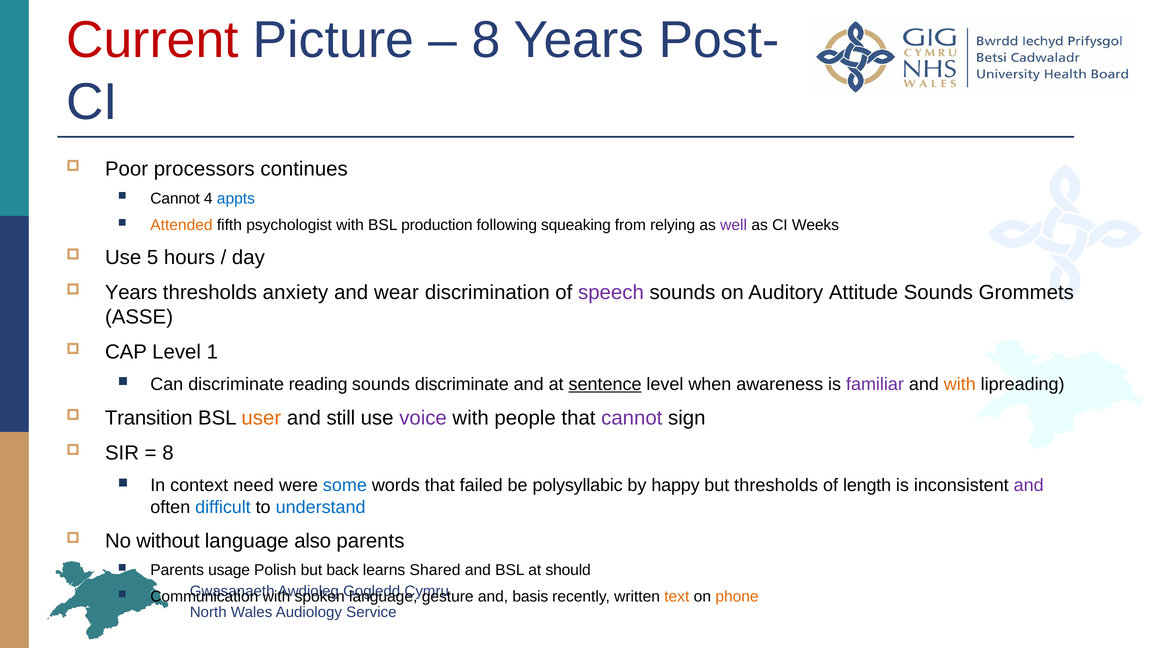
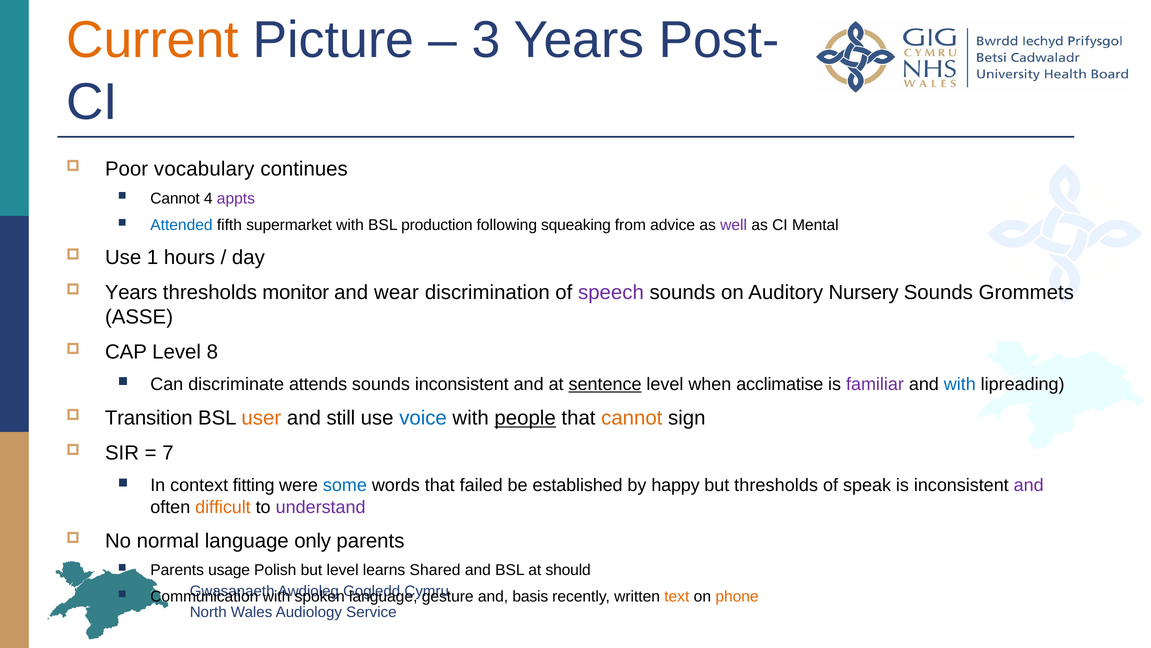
Current colour: red -> orange (152, 40)
8: 8 -> 3 (486, 40)
processors: processors -> vocabulary (204, 169)
appts colour: blue -> purple (236, 198)
Attended colour: orange -> blue (181, 225)
psychologist: psychologist -> supermarket (289, 225)
relying: relying -> advice (673, 225)
Weeks: Weeks -> Mental (815, 225)
5: 5 -> 1 (153, 257)
anxiety: anxiety -> monitor (296, 292)
Attitude: Attitude -> Nursery (864, 292)
1: 1 -> 8 (212, 352)
reading: reading -> attends (318, 384)
sounds discriminate: discriminate -> inconsistent (462, 384)
awareness: awareness -> acclimatise (780, 384)
with colour: orange -> blue (960, 384)
voice colour: purple -> blue (423, 418)
people underline: none -> present (525, 418)
cannot colour: purple -> orange (632, 418)
8: 8 -> 7 (168, 453)
need: need -> fitting (254, 485)
polysyllabic: polysyllabic -> established (578, 485)
length: length -> speak (867, 485)
difficult colour: blue -> orange (223, 507)
understand colour: blue -> purple (321, 507)
without: without -> normal (168, 540)
also: also -> only (313, 540)
but back: back -> level (343, 570)
